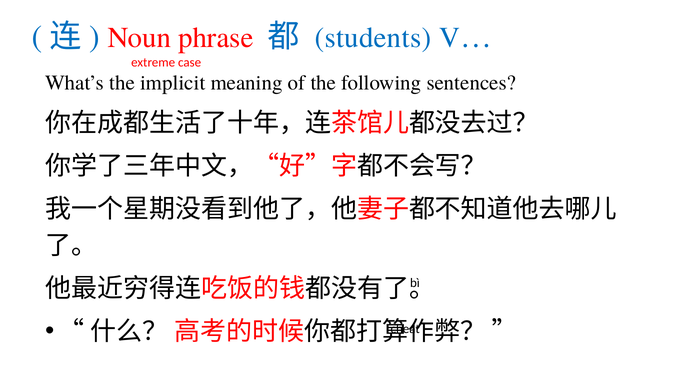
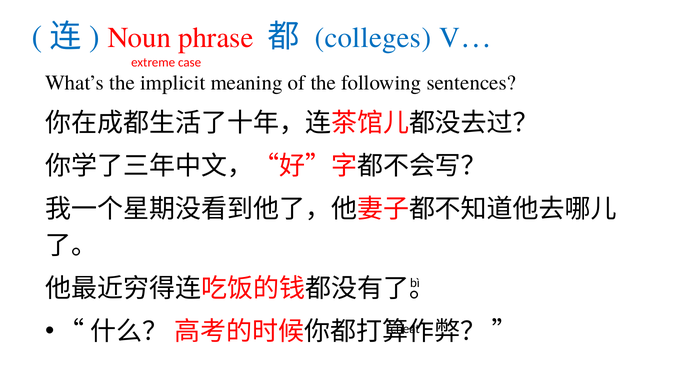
students: students -> colleges (373, 38)
